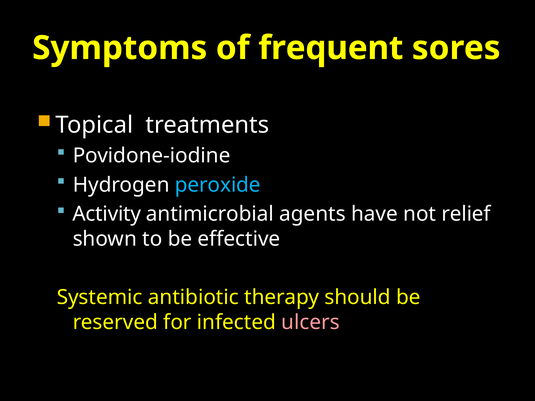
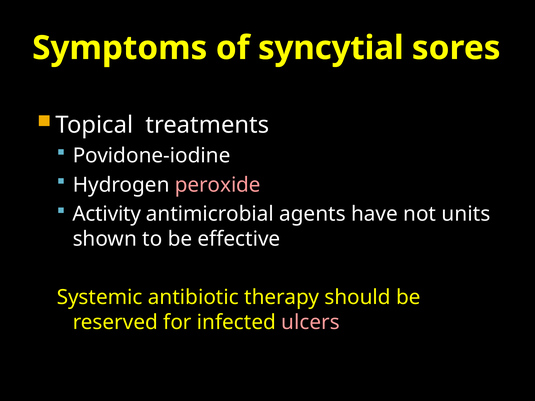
frequent: frequent -> syncytial (331, 48)
peroxide colour: light blue -> pink (218, 185)
relief: relief -> units (466, 214)
